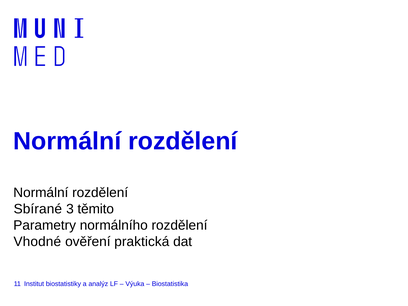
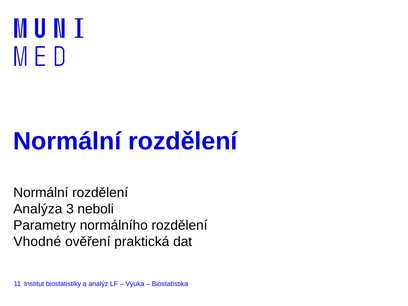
Sbírané: Sbírané -> Analýza (38, 209)
těmito: těmito -> neboli (96, 209)
